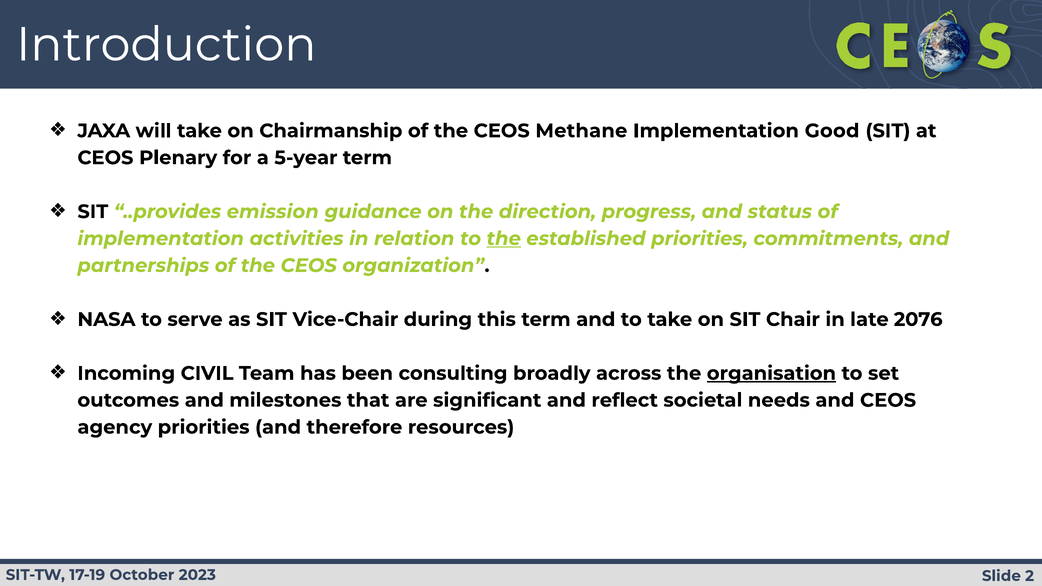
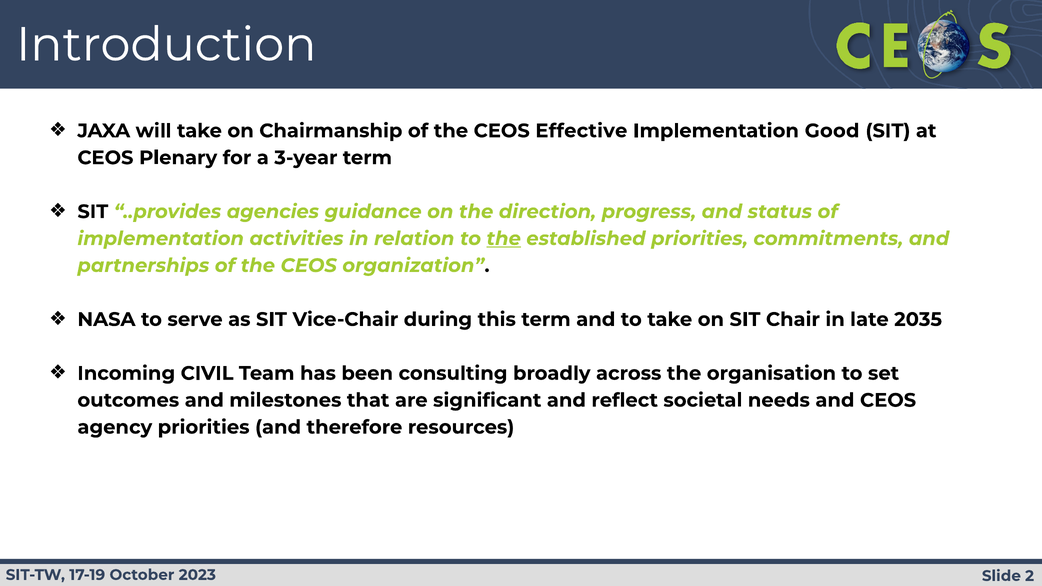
Methane: Methane -> Effective (581, 131)
5-year: 5-year -> 3-year (306, 158)
emission: emission -> agencies (273, 212)
2076: 2076 -> 2035 (918, 320)
organisation underline: present -> none (771, 373)
